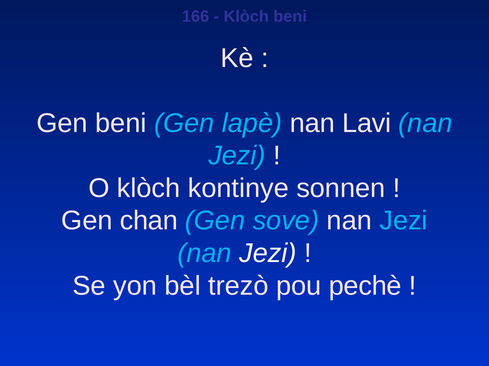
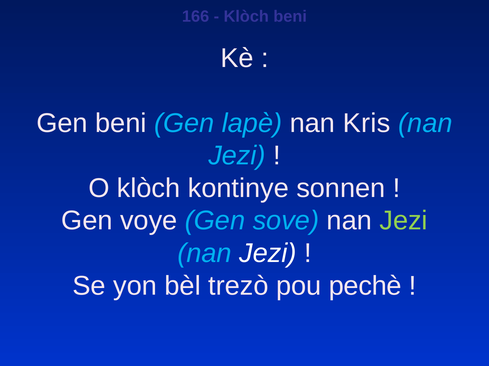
Lavi: Lavi -> Kris (367, 123)
chan: chan -> voye (149, 221)
Jezi colour: light blue -> light green (404, 221)
